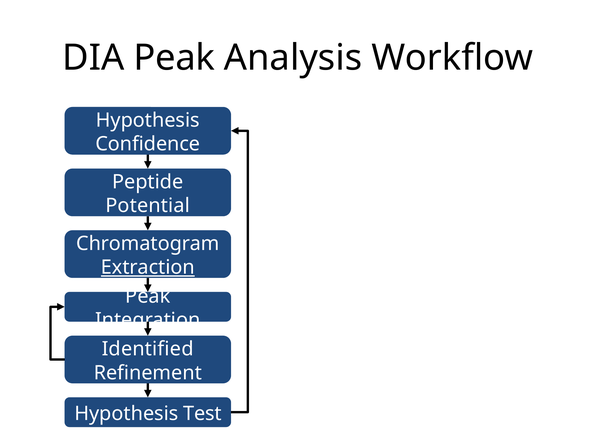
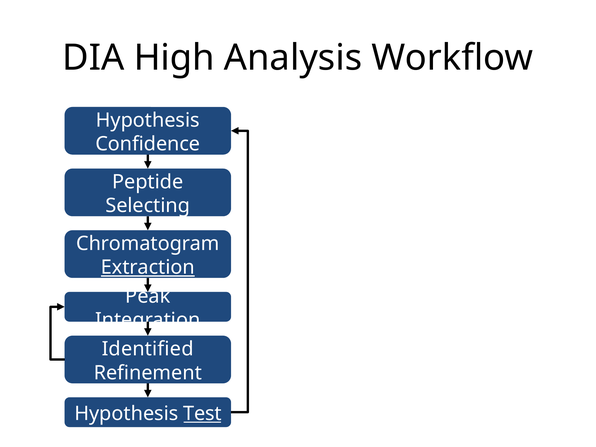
DIA Peak: Peak -> High (174, 58)
Potential: Potential -> Selecting (148, 206)
Test underline: none -> present (202, 414)
